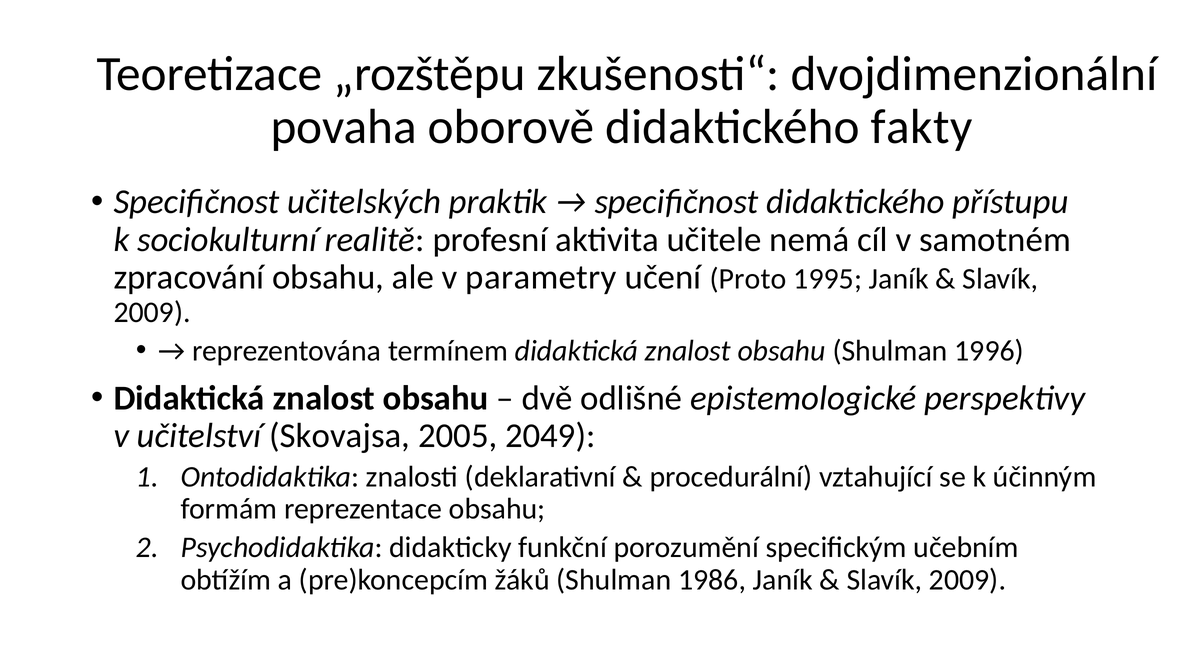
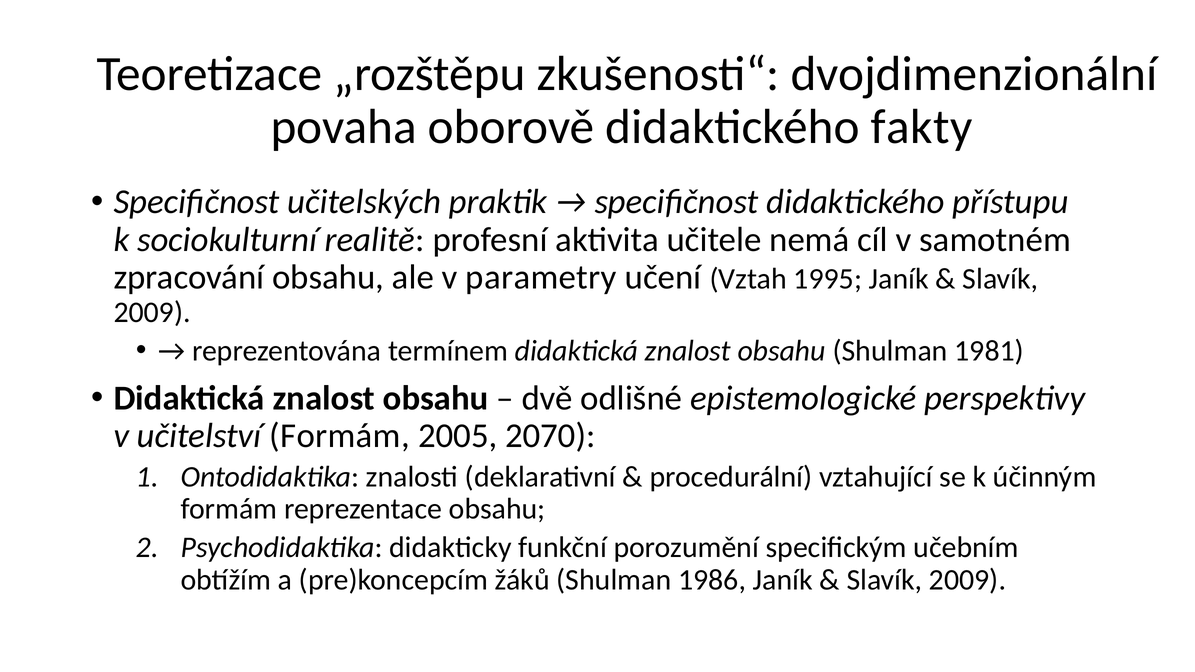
Proto: Proto -> Vztah (748, 279)
1996: 1996 -> 1981 (989, 351)
učitelství Skovajsa: Skovajsa -> Formám (340, 436)
2049: 2049 -> 2070 (550, 436)
